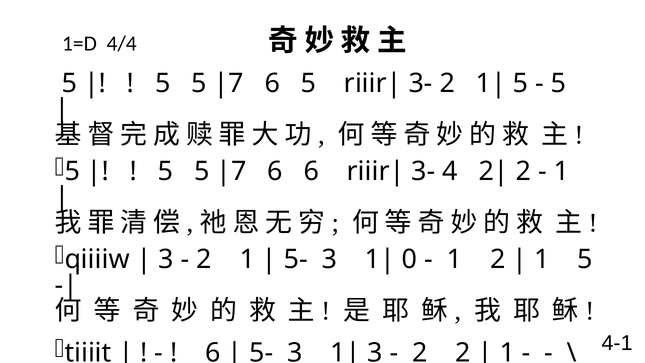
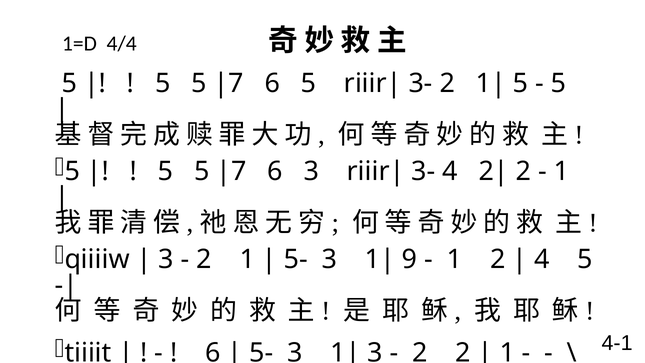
6 6: 6 -> 3 (311, 171)
0: 0 -> 9 (410, 259)
1: 1 -> 4 (542, 259)
